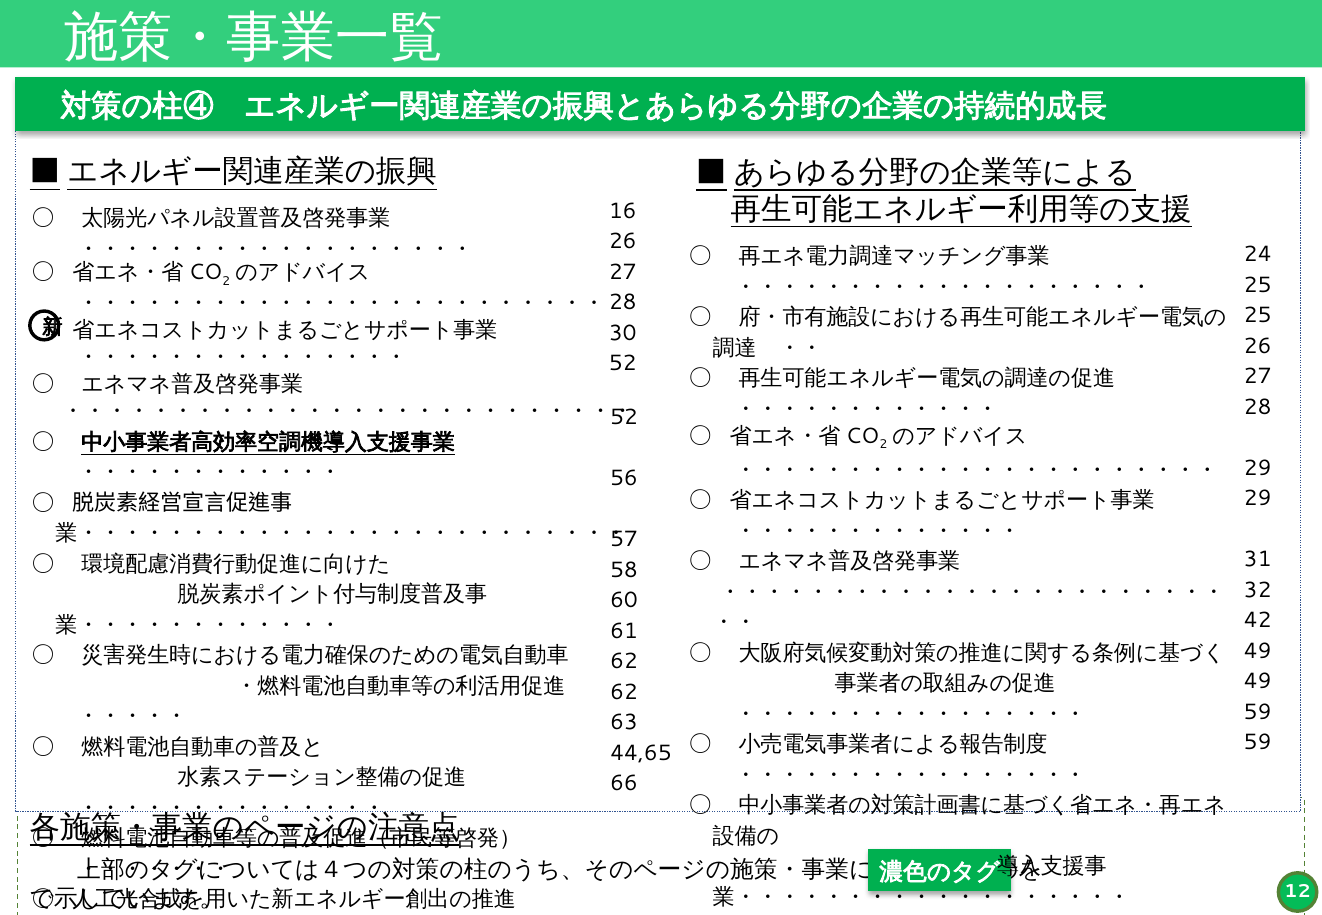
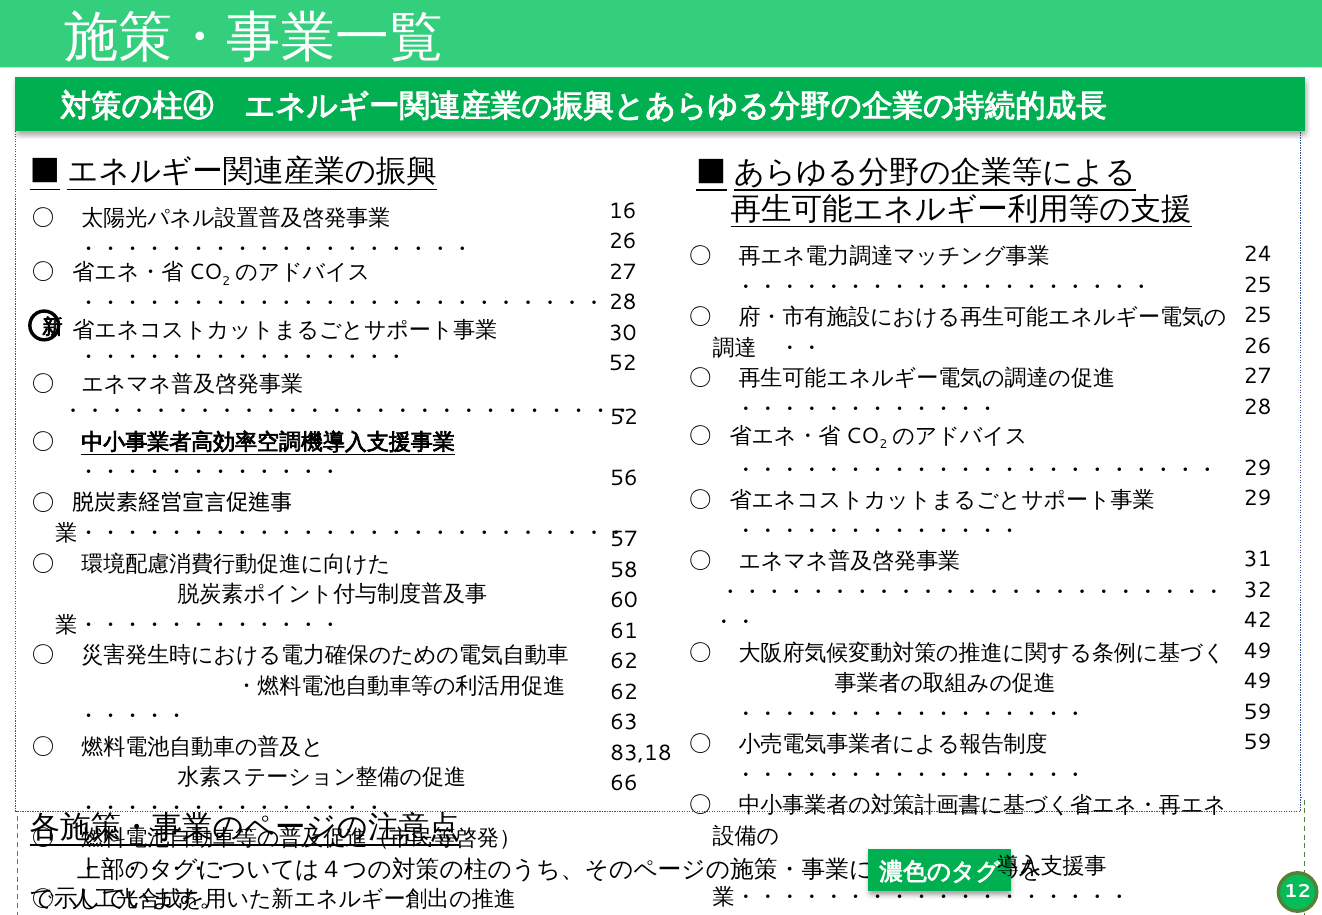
44,65: 44,65 -> 83,18 (641, 753)
